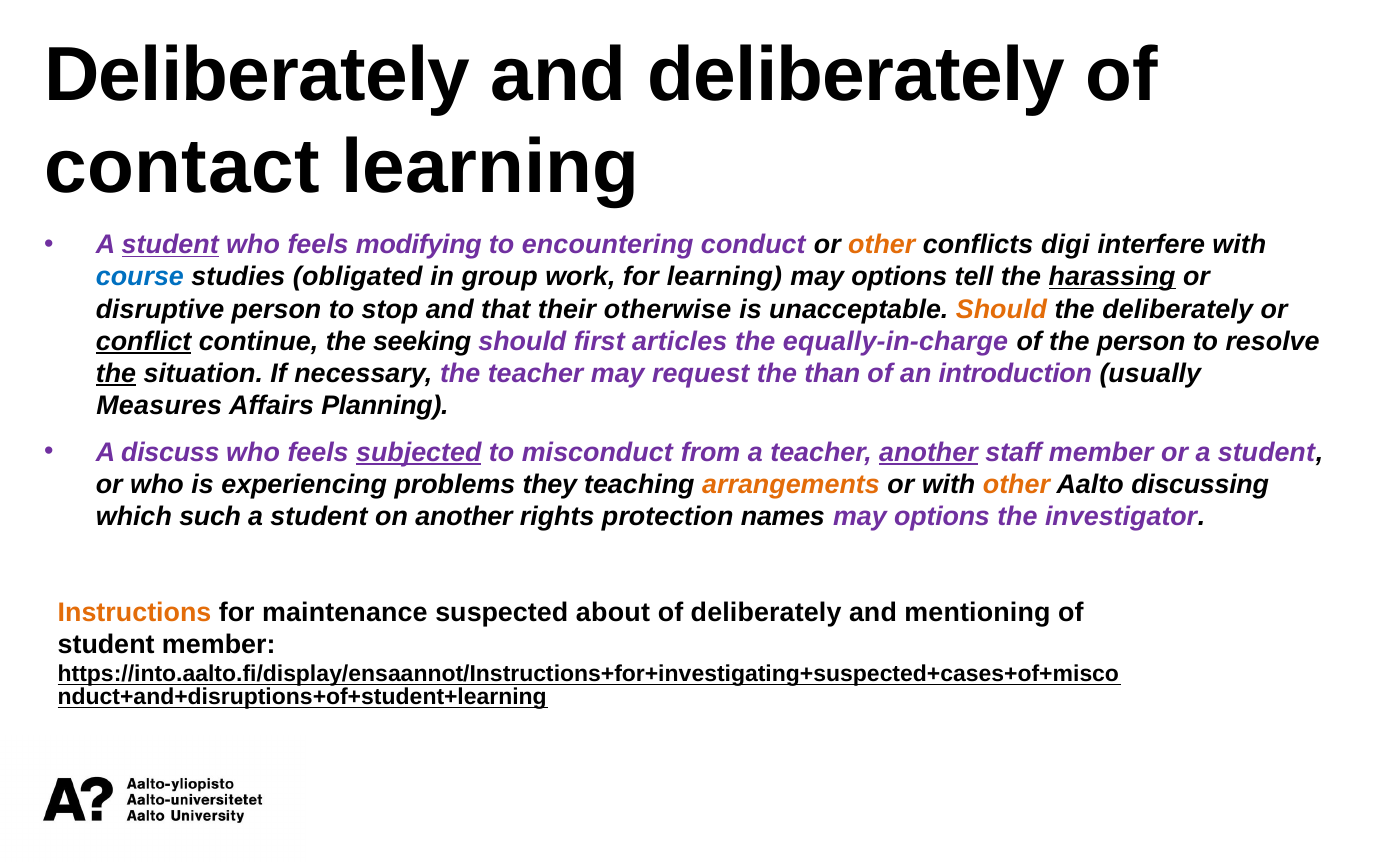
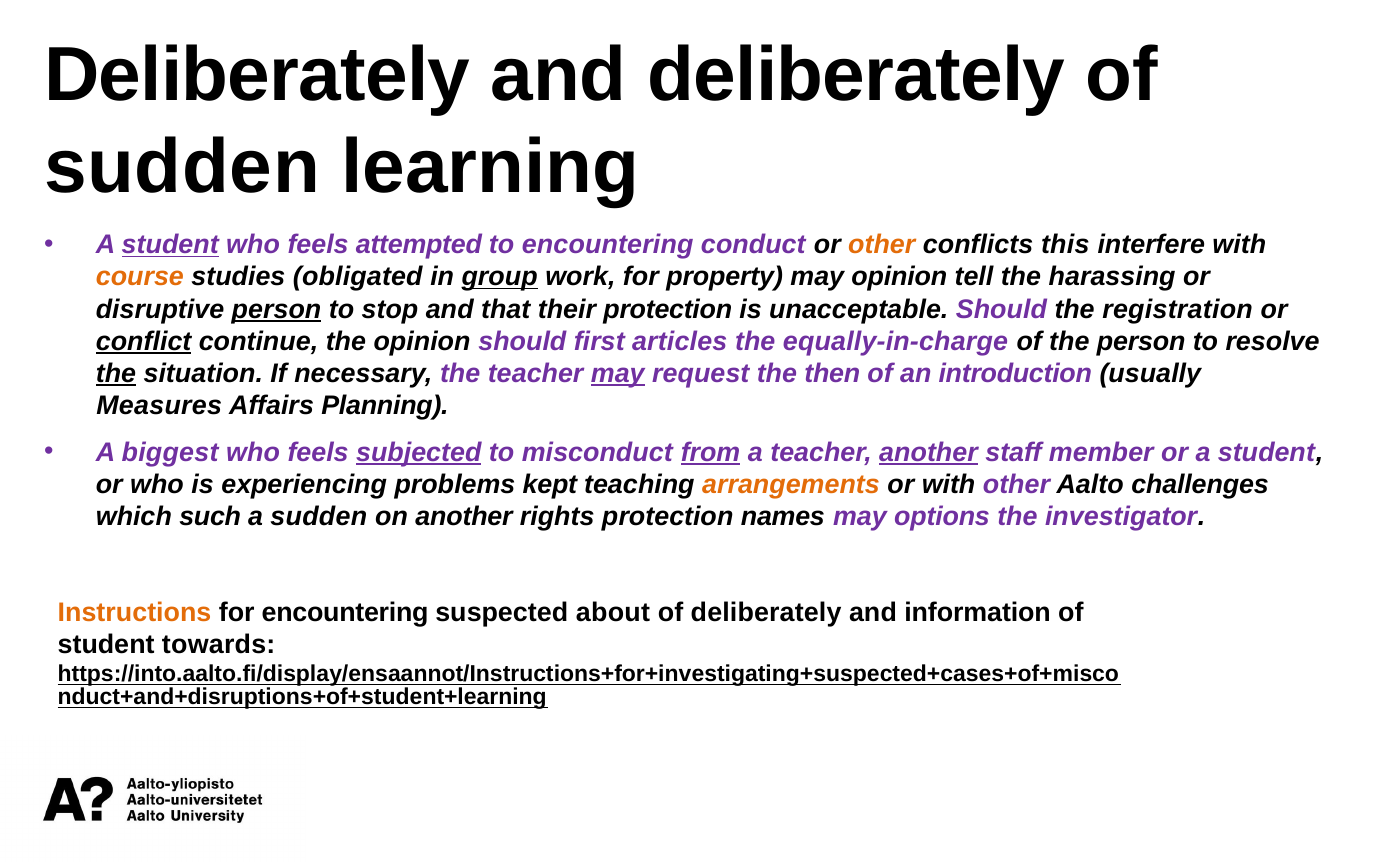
contact: contact -> sudden (182, 167)
modifying: modifying -> attempted (419, 245)
digi: digi -> this (1065, 245)
course colour: blue -> orange (140, 277)
group underline: none -> present (500, 277)
for learning: learning -> property (725, 277)
options: options -> opinion (899, 277)
harassing underline: present -> none (1112, 277)
person underline: none -> present (277, 309)
their otherwise: otherwise -> protection (668, 309)
Should colour: orange -> purple (1001, 309)
the deliberately: deliberately -> registration (1178, 309)
the seeking: seeking -> opinion (422, 342)
may underline: none -> present (618, 374)
than: than -> then (832, 374)
discuss: discuss -> biggest (170, 453)
from underline: none -> present (711, 453)
they: they -> kept (550, 485)
other colour: orange -> purple (1016, 485)
discussing: discussing -> challenges (1200, 485)
student: student -> sudden (319, 517)
for maintenance: maintenance -> encountering (345, 613)
mentioning: mentioning -> information (978, 613)
student member: member -> towards (219, 645)
